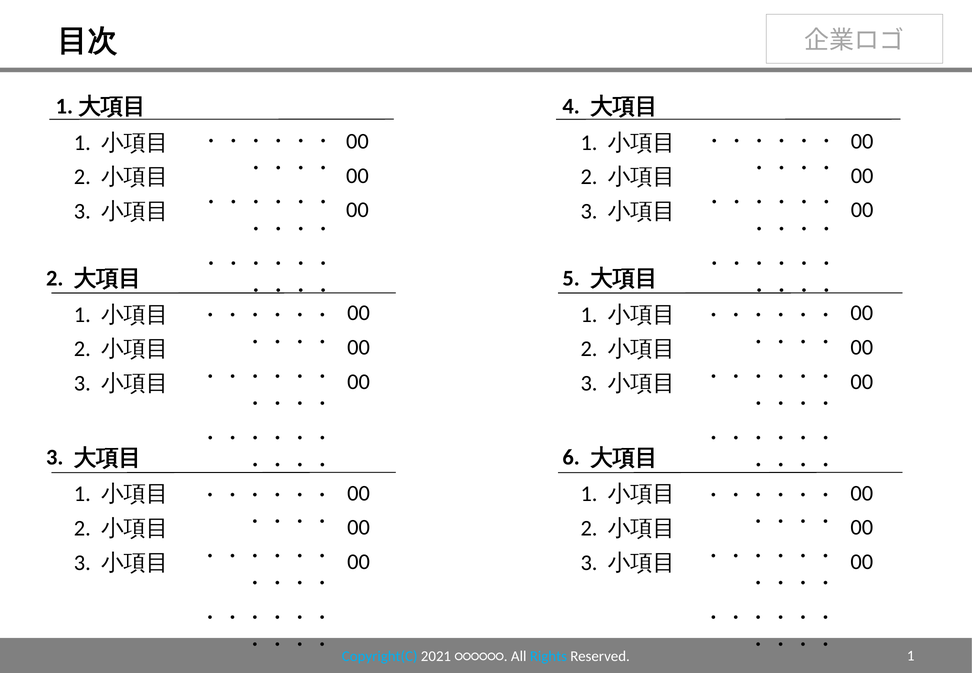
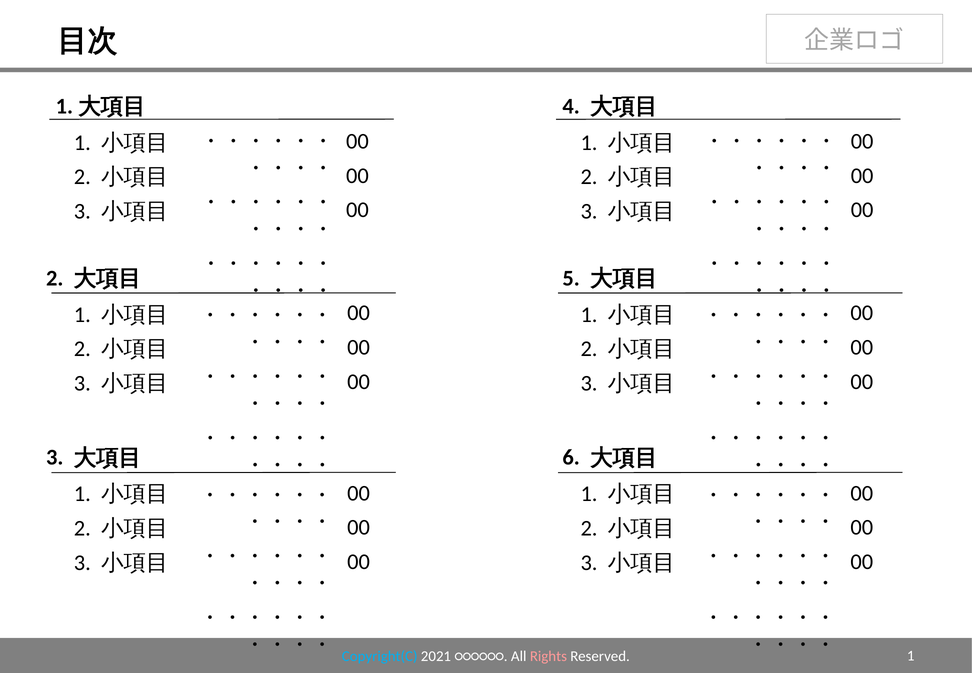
Rights colour: light blue -> pink (548, 656)
